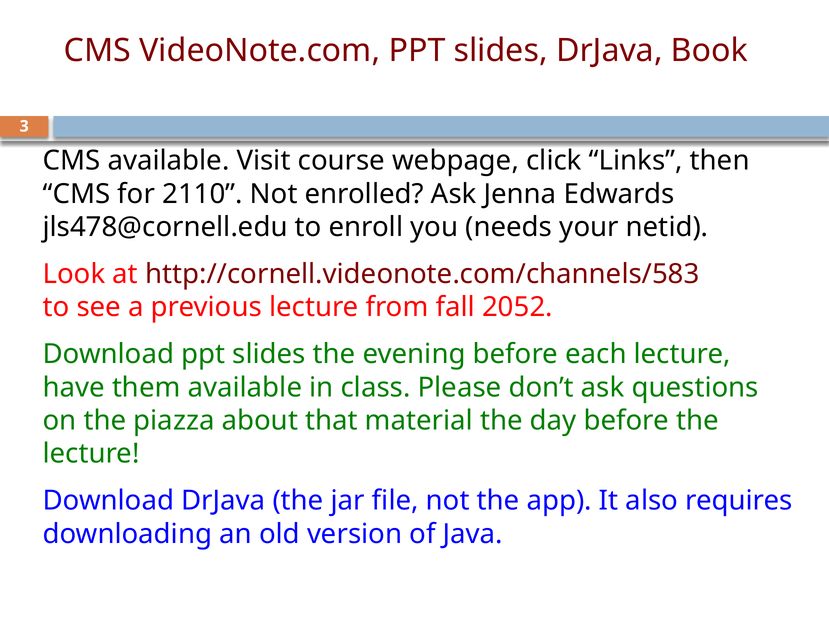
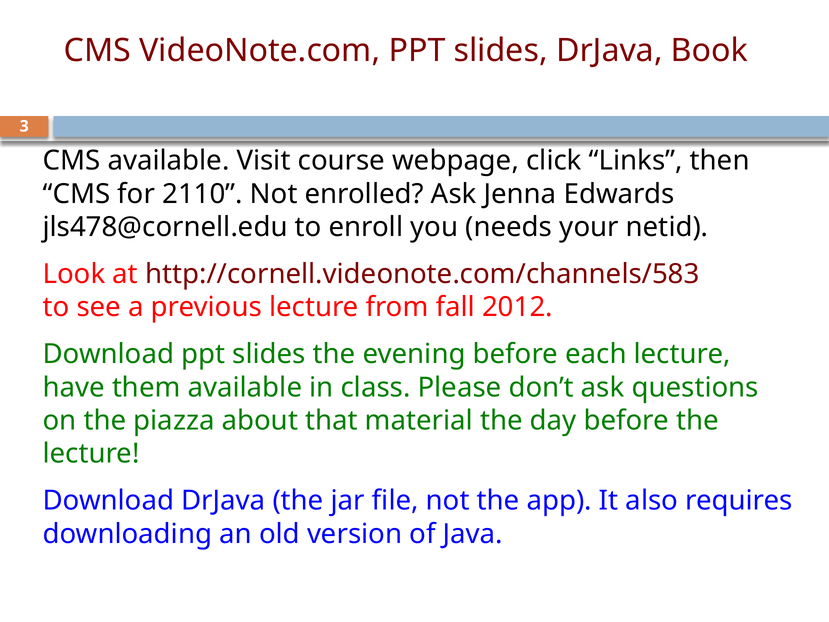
2052: 2052 -> 2012 (517, 307)
